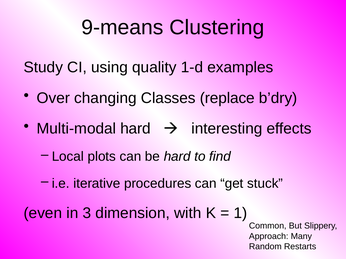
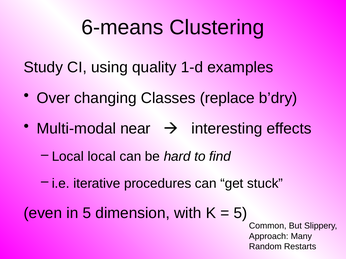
9-means: 9-means -> 6-means (122, 27)
Multi-modal hard: hard -> near (135, 129)
Local plots: plots -> local (102, 157)
in 3: 3 -> 5 (87, 214)
1: 1 -> 5 (240, 214)
